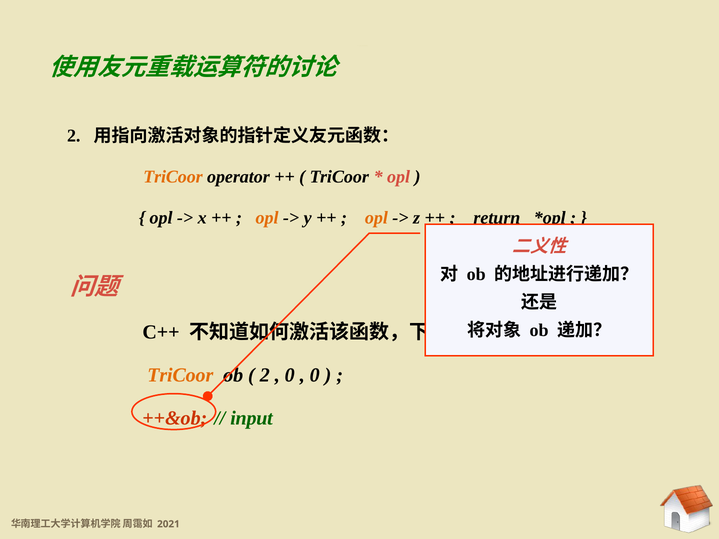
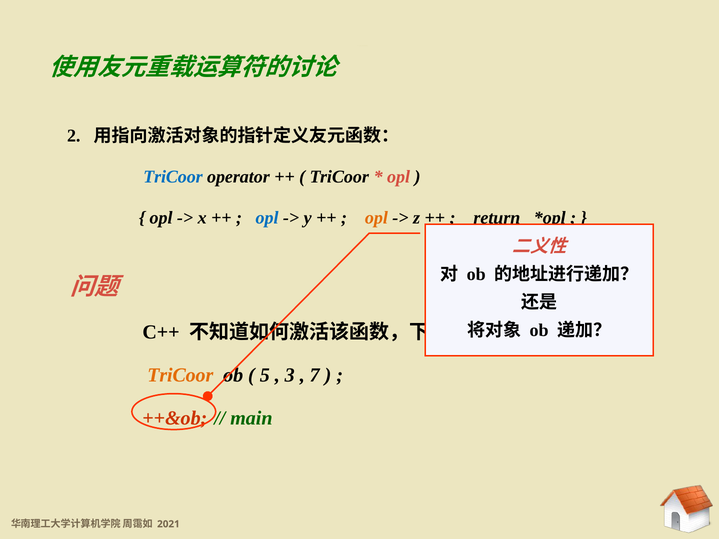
TriCoor colour: orange -> blue (173, 177)
opl colour: orange -> blue (267, 218)
2: 2 -> 5 (265, 375)
0: 0 -> 3 (290, 375)
0: 0 -> 7 (315, 375)
input: input -> main (251, 418)
